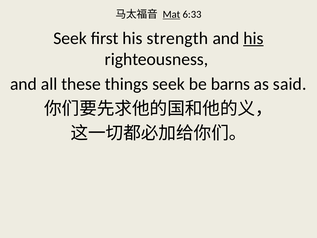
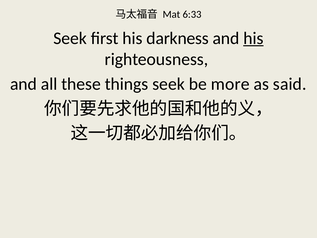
Mat underline: present -> none (171, 14)
strength: strength -> darkness (178, 38)
barns: barns -> more (230, 84)
